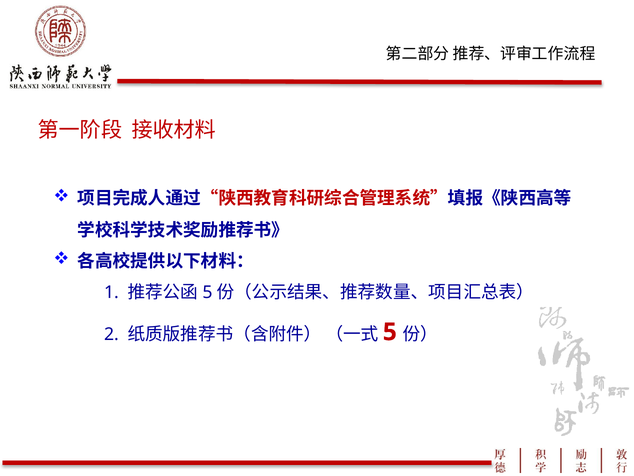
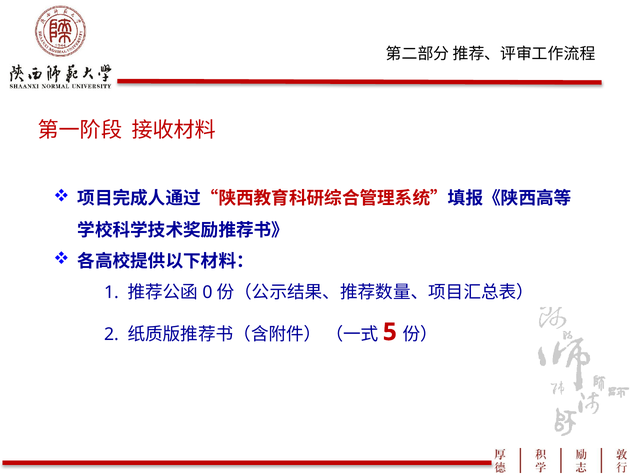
5: 5 -> 0 (207, 292)
